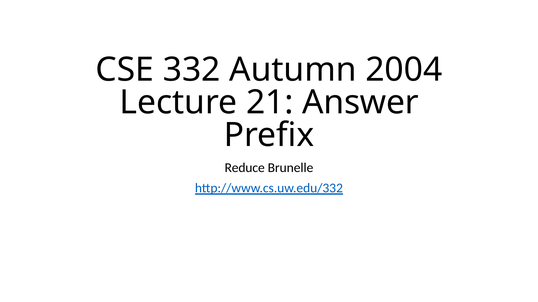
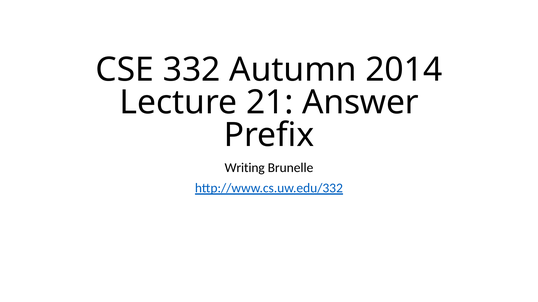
2004: 2004 -> 2014 (404, 70)
Reduce: Reduce -> Writing (245, 168)
